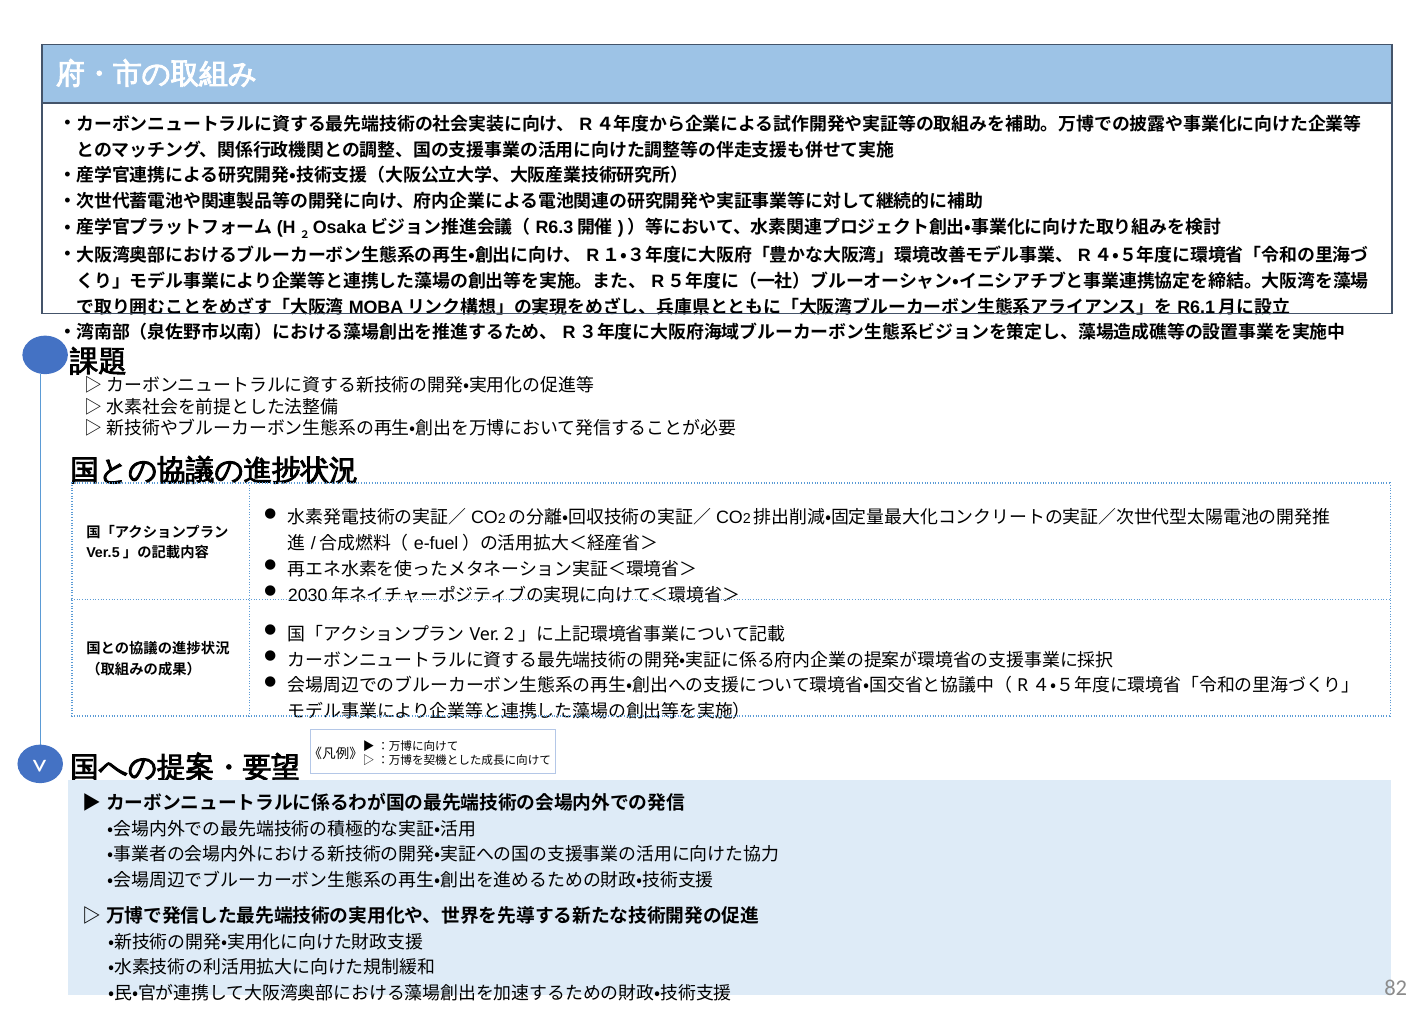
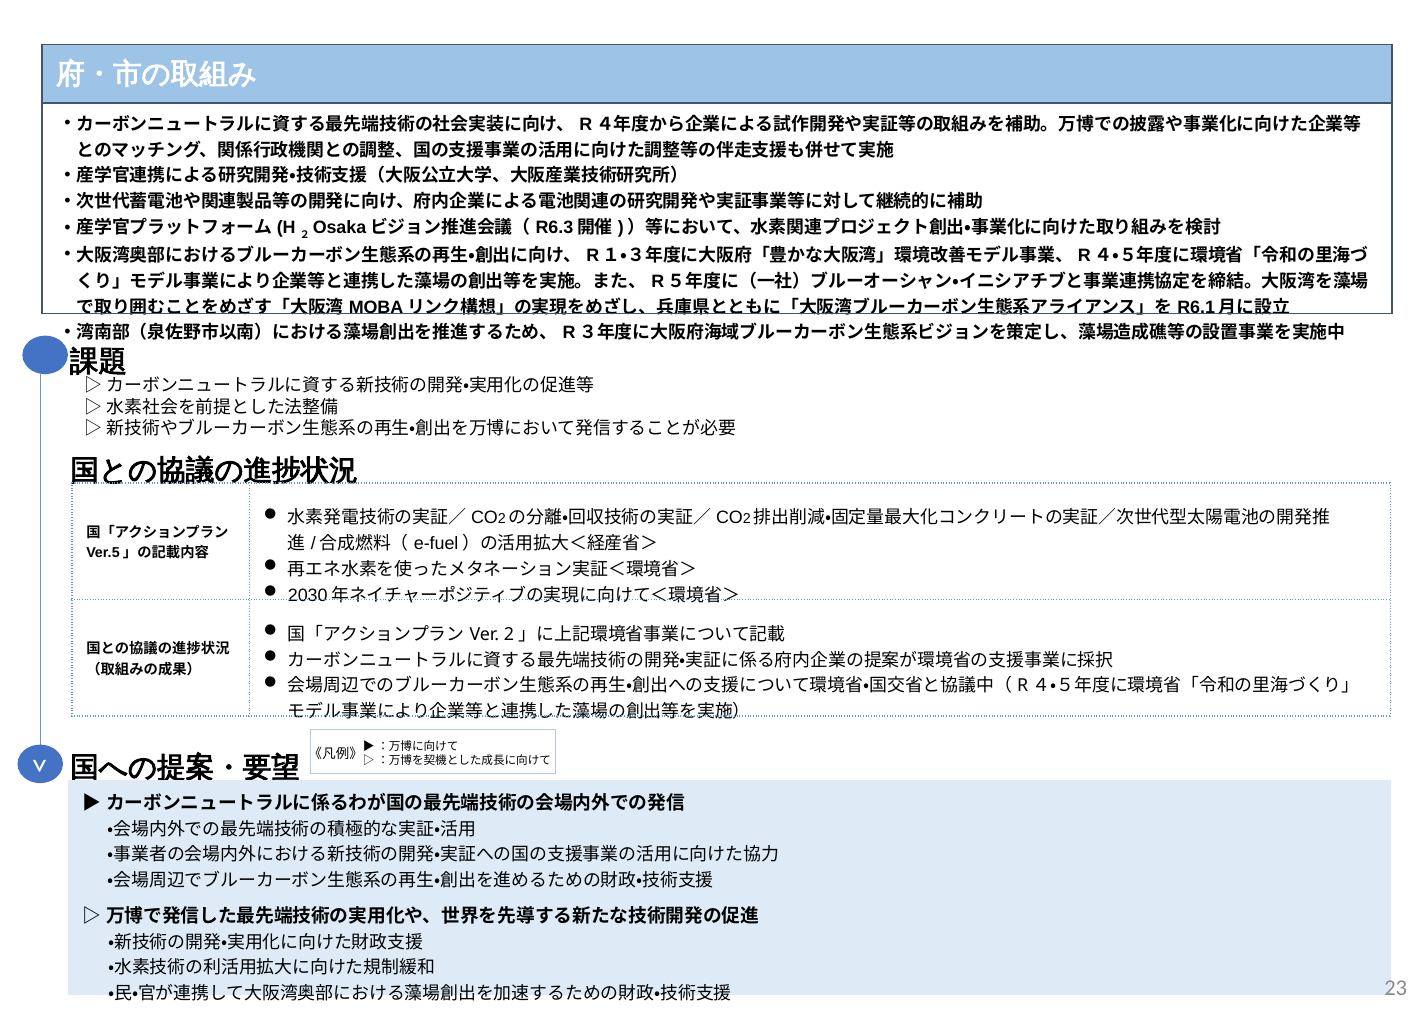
82: 82 -> 23 (1396, 989)
